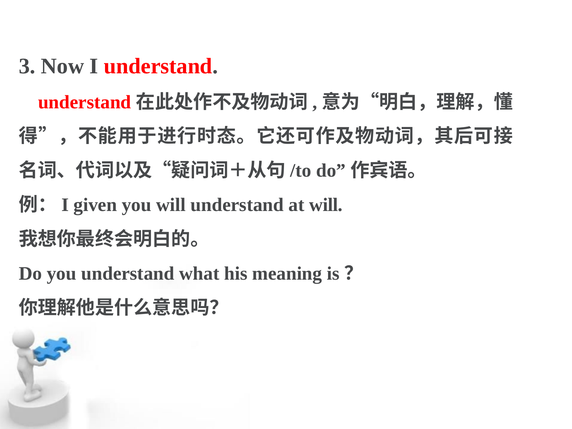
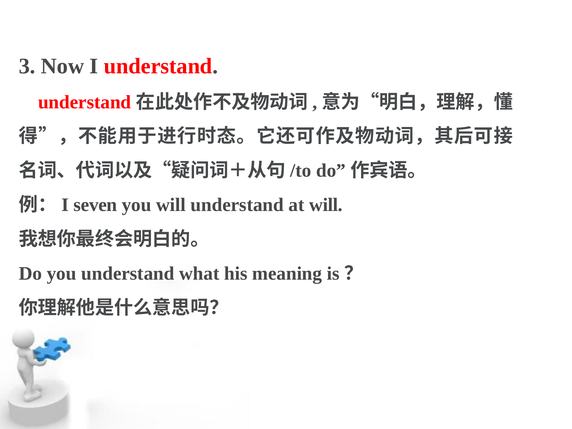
given: given -> seven (95, 205)
